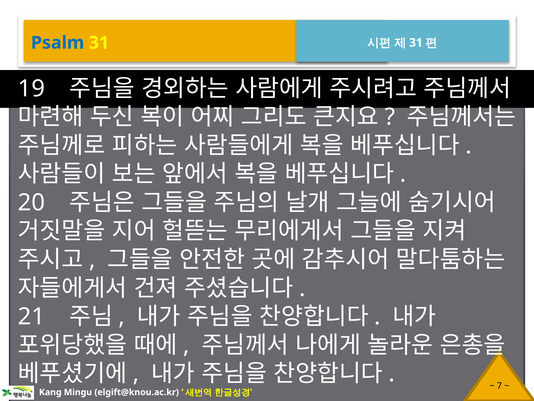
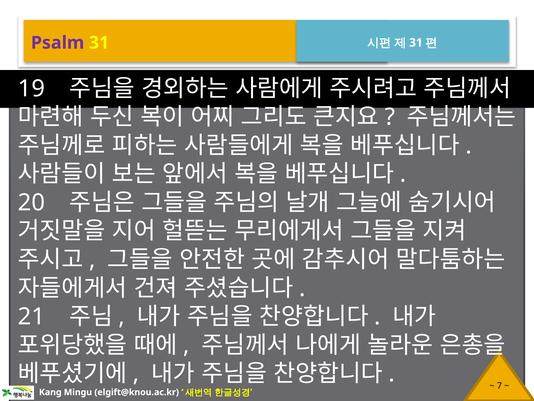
Psalm colour: blue -> purple (58, 43)
